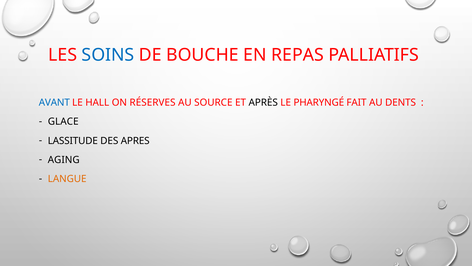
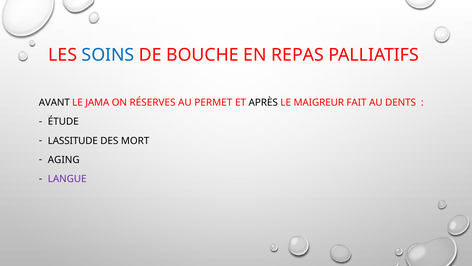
AVANT colour: blue -> black (54, 102)
HALL: HALL -> JAMA (97, 102)
SOURCE: SOURCE -> PERMET (213, 102)
PHARYNGÉ: PHARYNGÉ -> MAIGREUR (319, 102)
GLACE: GLACE -> ÉTUDE (63, 121)
APRES: APRES -> MORT (135, 141)
LANGUE colour: orange -> purple (67, 179)
